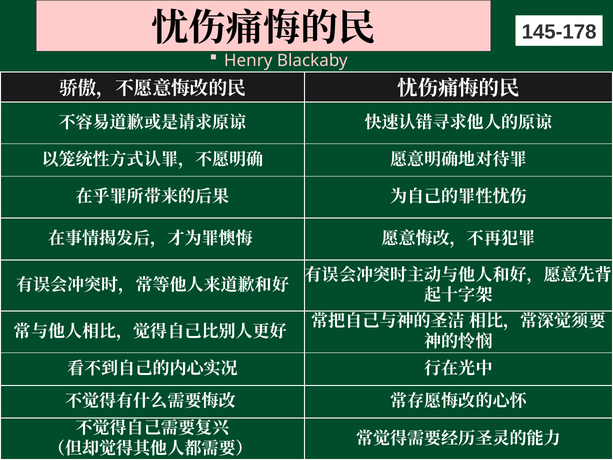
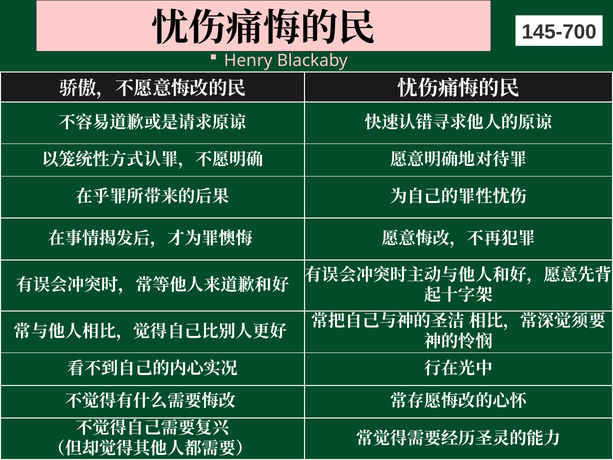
145-178: 145-178 -> 145-700 (559, 32)
